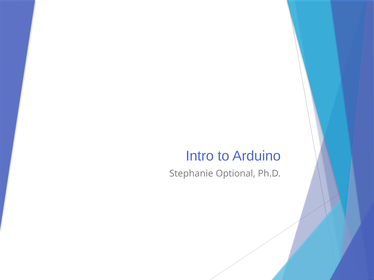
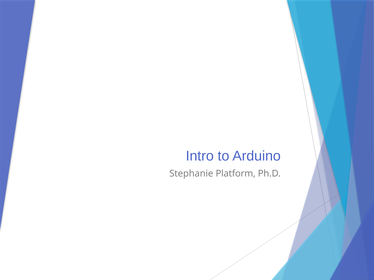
Optional: Optional -> Platform (236, 174)
